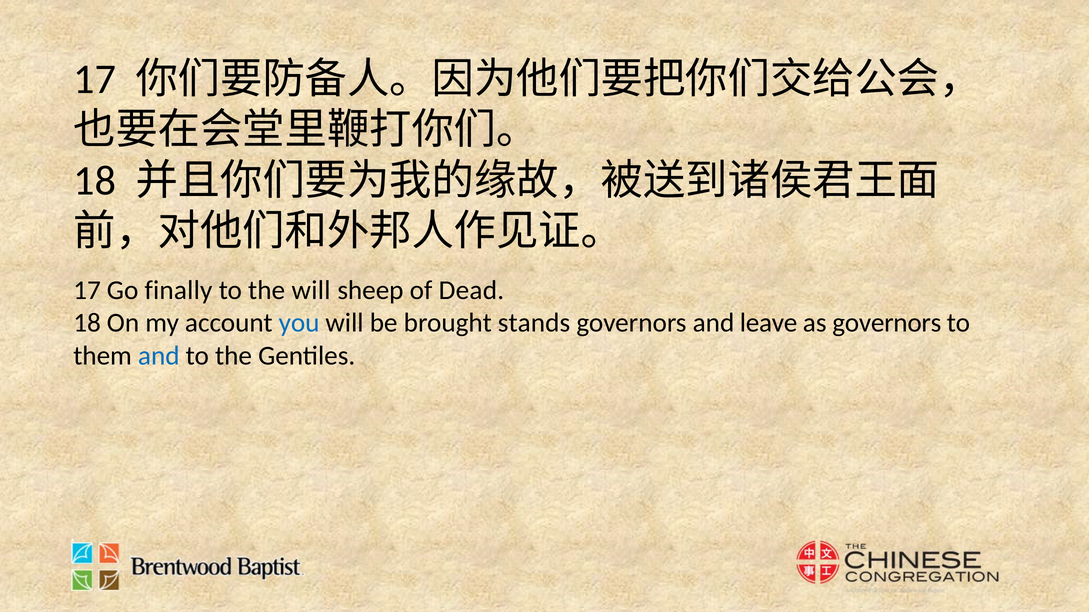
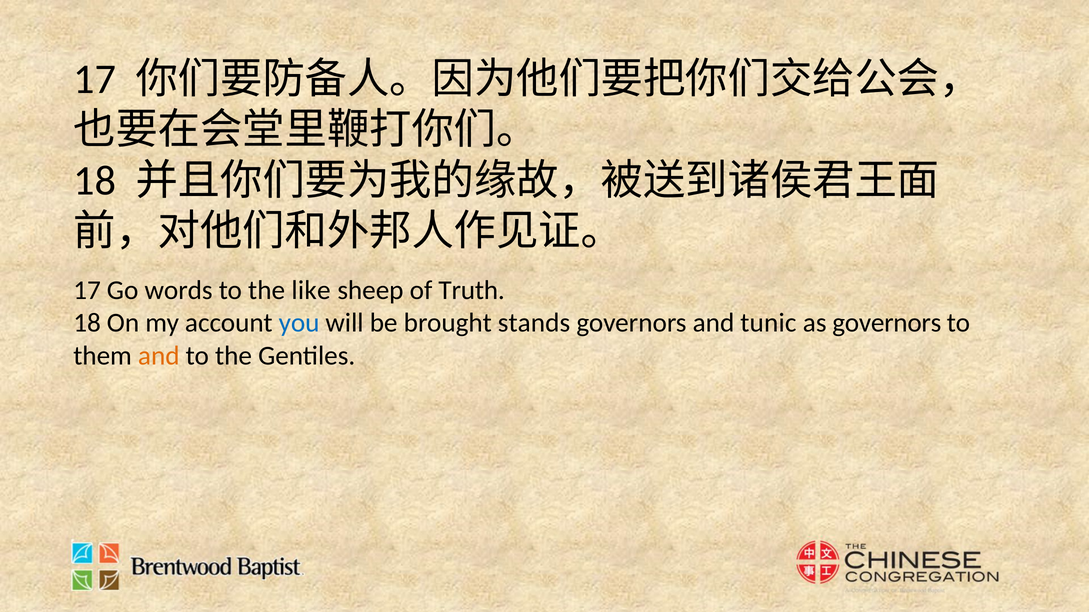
finally: finally -> words (179, 291)
the will: will -> like (311, 291)
Dead: Dead -> Truth (472, 291)
leave: leave -> tunic (768, 323)
and colour: blue -> orange (159, 356)
